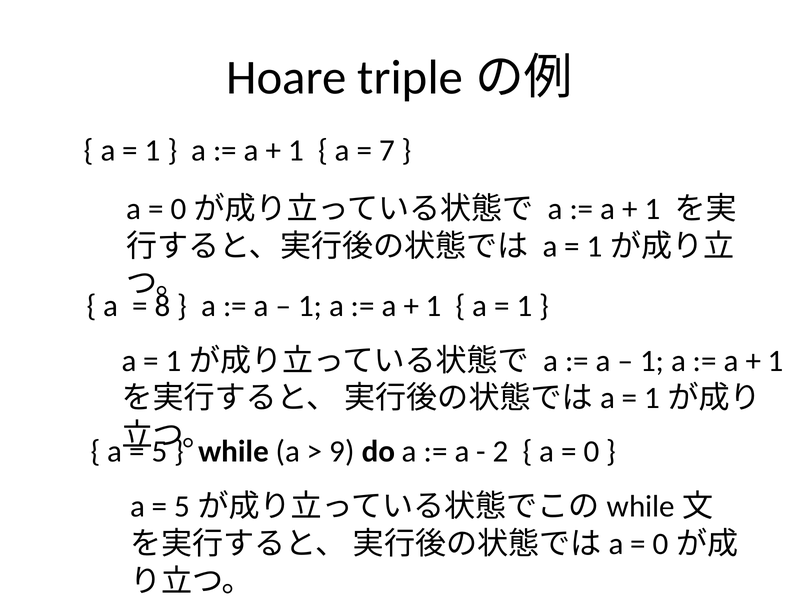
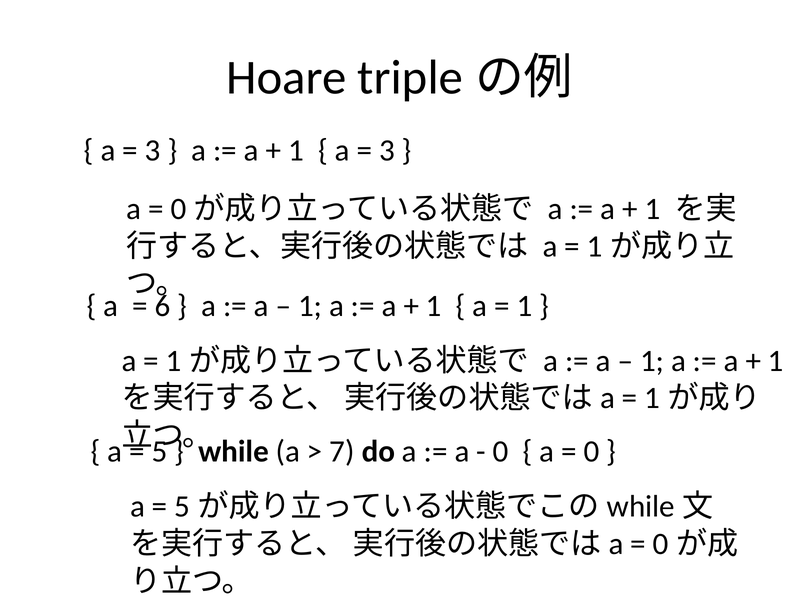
1: 1 -> 3 (153, 150)
7: 7 -> 3 (387, 150)
8: 8 -> 6 (162, 305)
9: 9 -> 7 (342, 451)
2: 2 -> 0 (501, 451)
